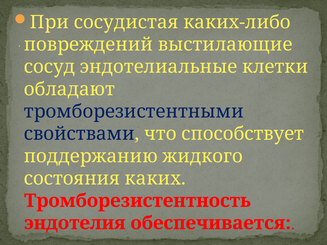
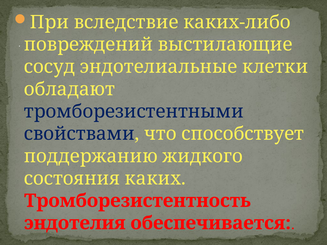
сосудистая: сосудистая -> вследствие (126, 22)
